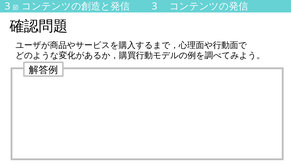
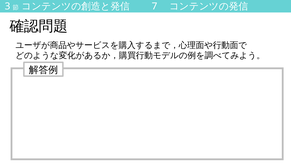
3: 3 -> 7 (154, 6)
